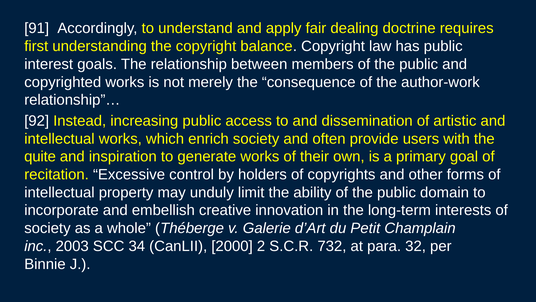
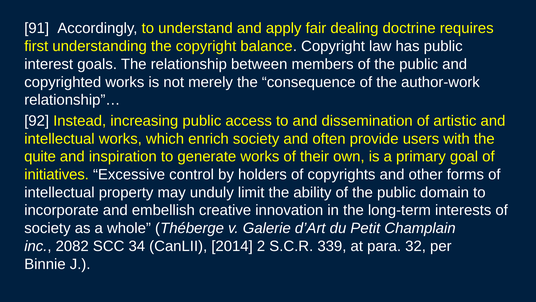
recitation: recitation -> initiatives (57, 174)
2003: 2003 -> 2082 (72, 246)
2000: 2000 -> 2014 (232, 246)
732: 732 -> 339 (332, 246)
